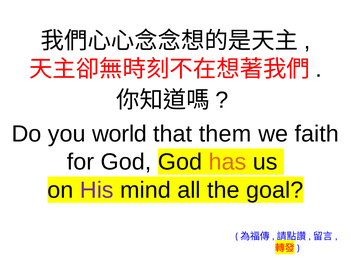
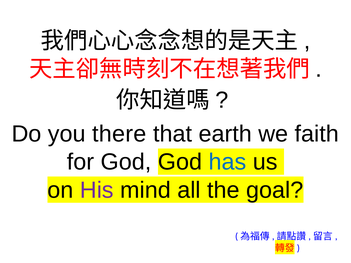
world: world -> there (119, 134)
them: them -> earth (225, 134)
has colour: orange -> blue (227, 162)
